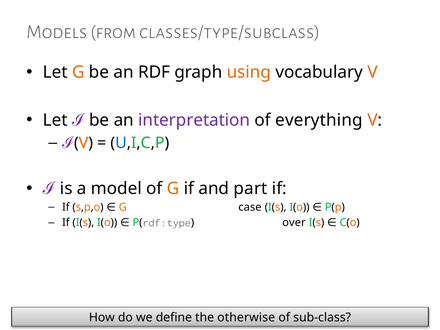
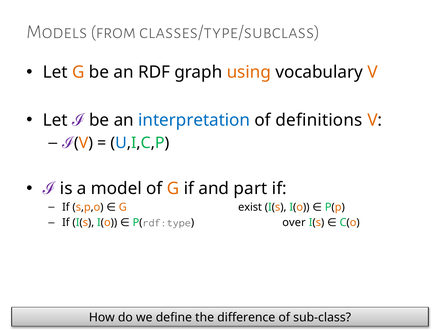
interpretation colour: purple -> blue (194, 120)
everything: everything -> definitions (319, 120)
case: case -> exist (250, 207)
otherwise: otherwise -> difference (246, 317)
